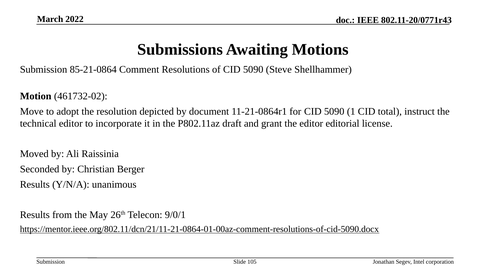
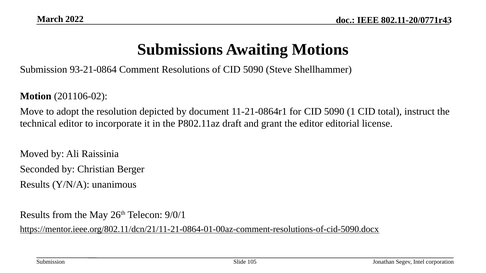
85-21-0864: 85-21-0864 -> 93-21-0864 (93, 70)
461732-02: 461732-02 -> 201106-02 (81, 96)
